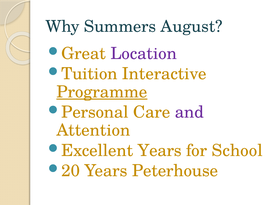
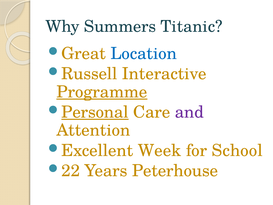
August: August -> Titanic (192, 26)
Location colour: purple -> blue (144, 53)
Tuition: Tuition -> Russell (89, 74)
Personal underline: none -> present (95, 112)
Excellent Years: Years -> Week (160, 150)
20: 20 -> 22 (71, 171)
